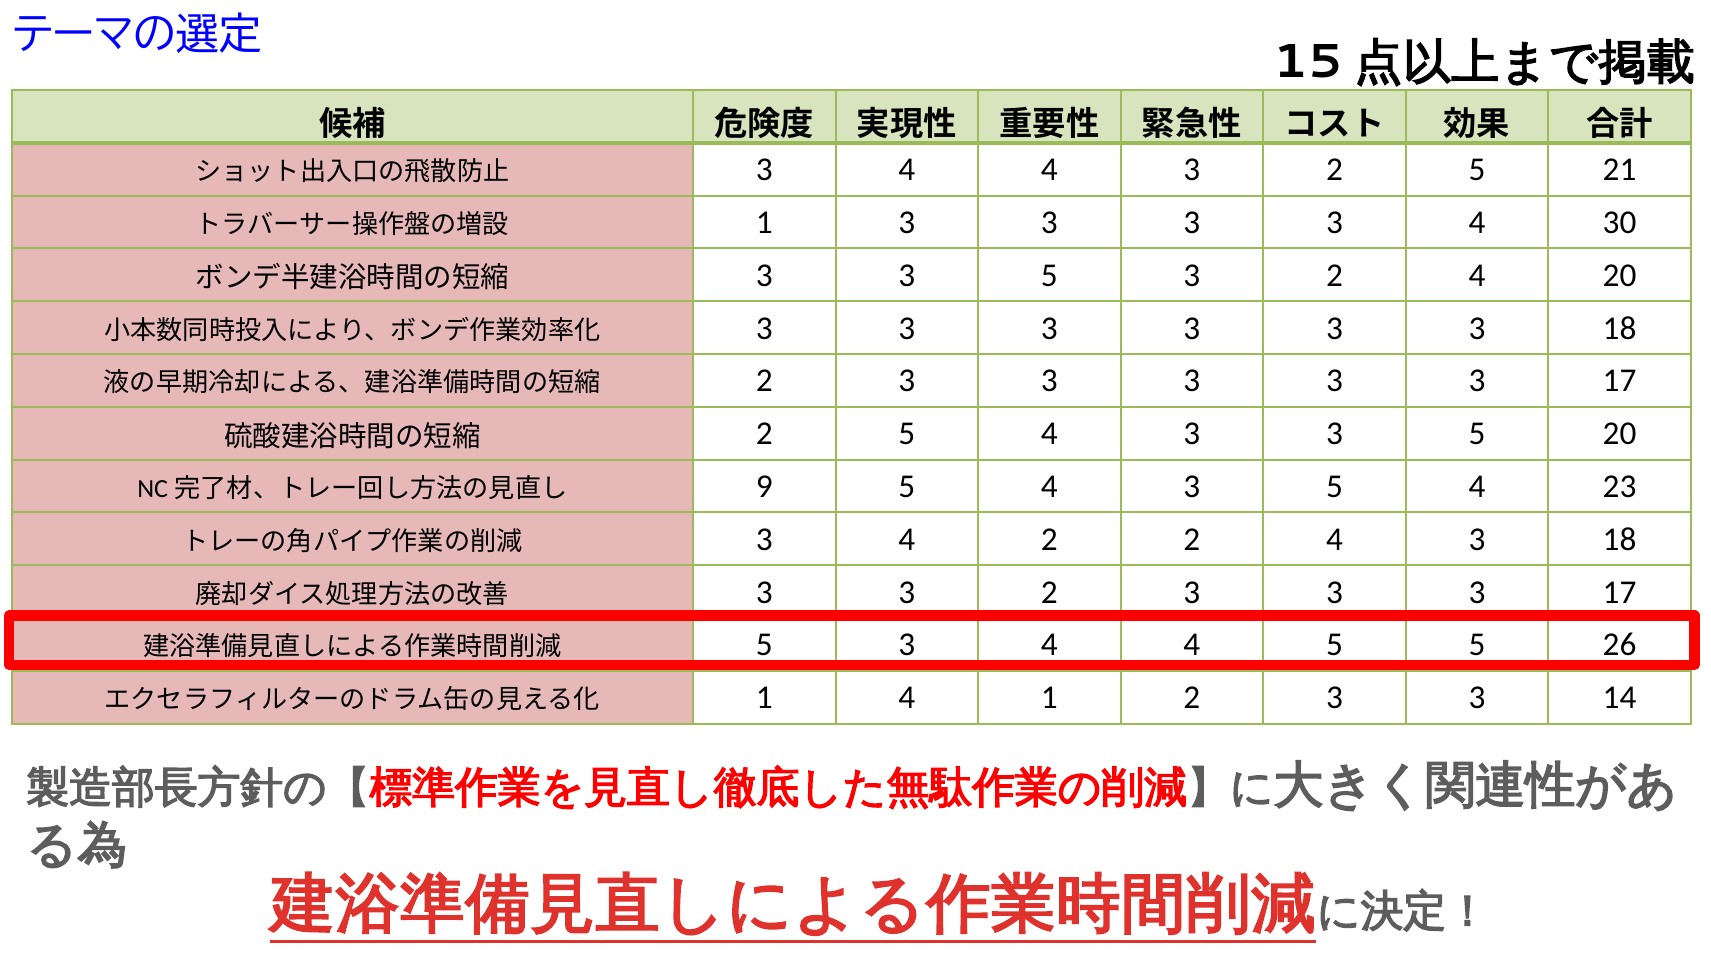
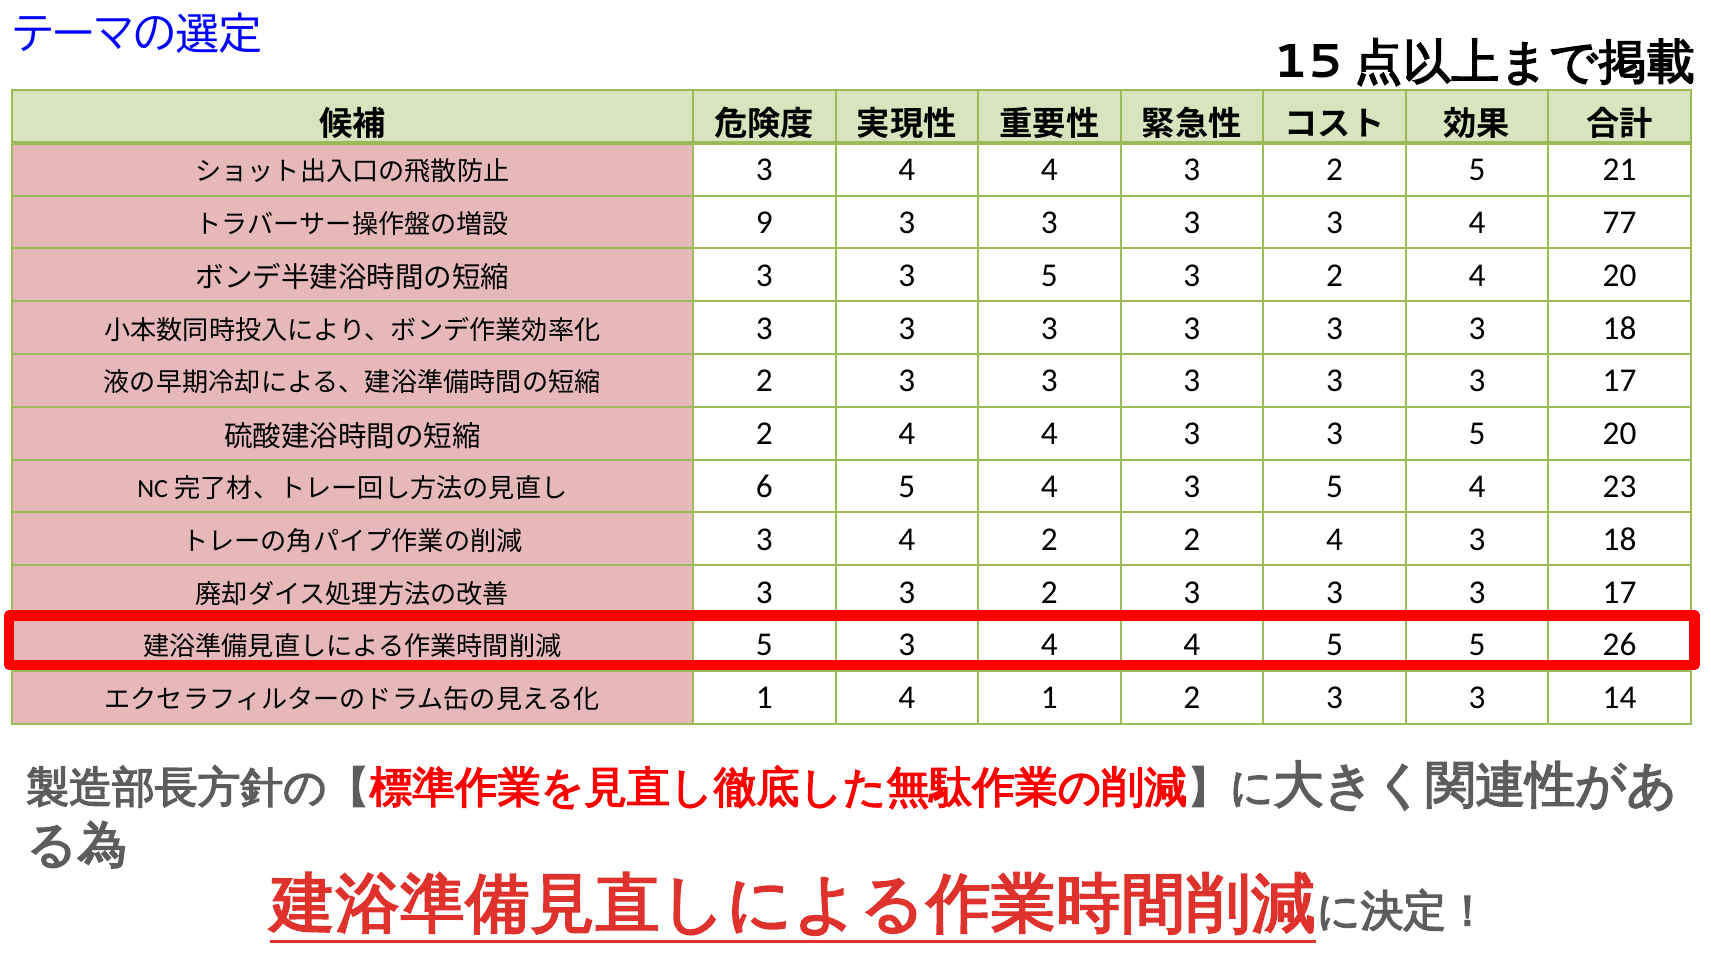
1: 1 -> 9 (764, 223)
30: 30 -> 77 (1620, 223)
5: 5 -> 4 (907, 434)
9: 9 -> 6 (764, 487)
